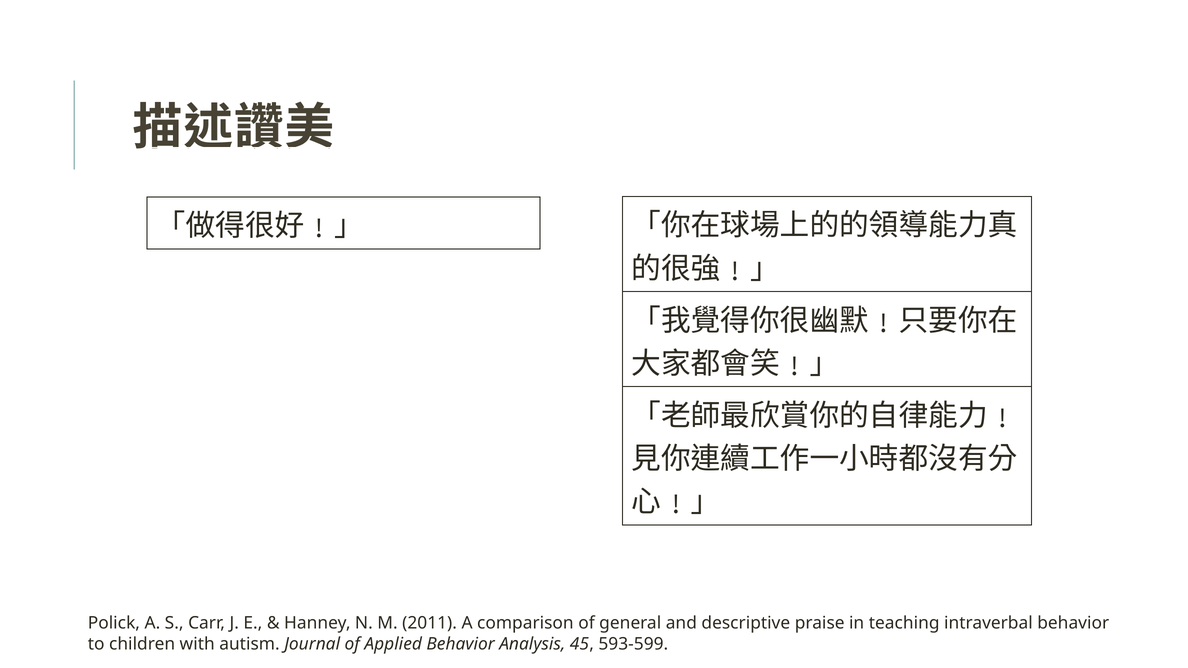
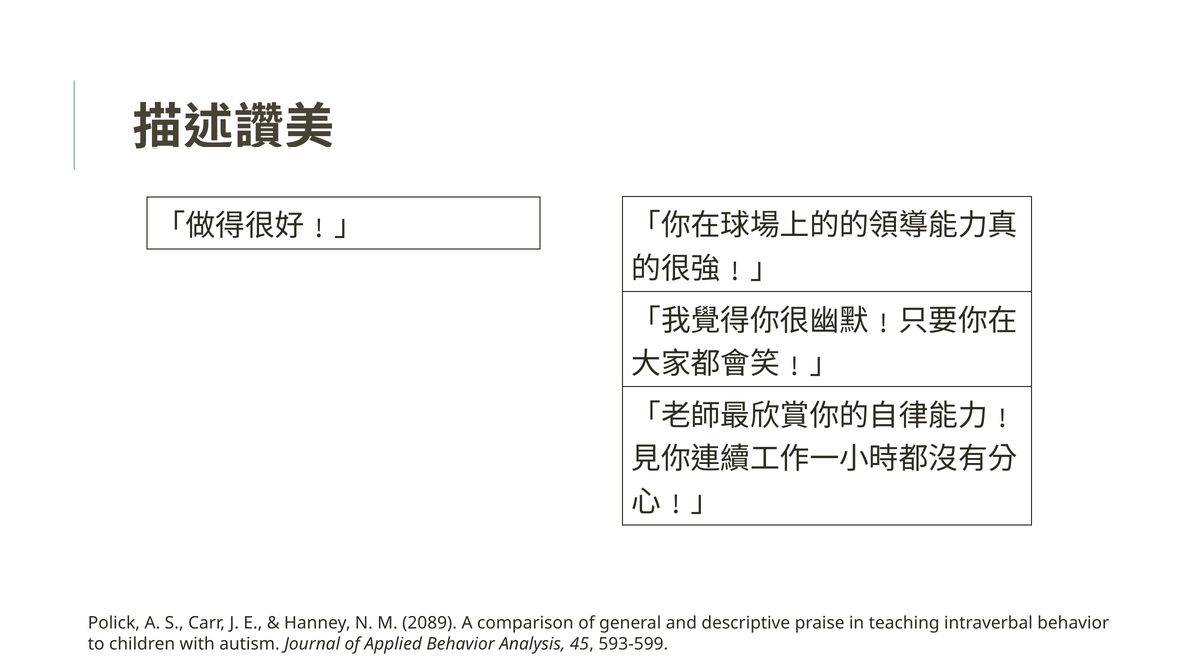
2011: 2011 -> 2089 (430, 623)
